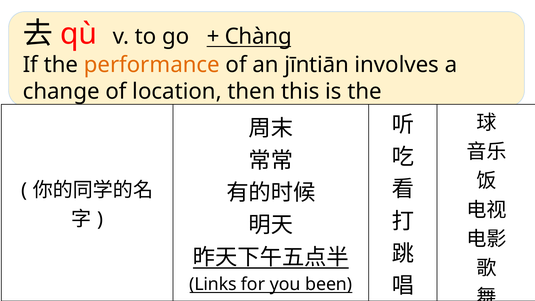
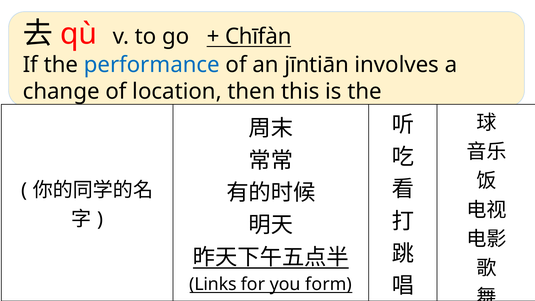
Chàng: Chàng -> Chīfàn (258, 36)
performance colour: orange -> blue (152, 65)
been: been -> form (329, 284)
